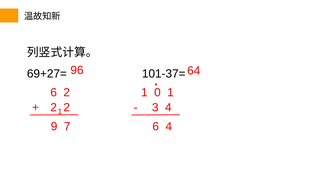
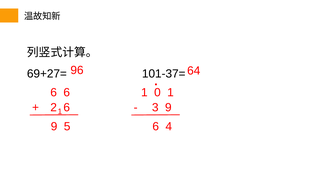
6 2: 2 -> 6 (67, 92)
2: 2 -> 6 (67, 107)
3 4: 4 -> 9 (168, 107)
7: 7 -> 5 (67, 126)
